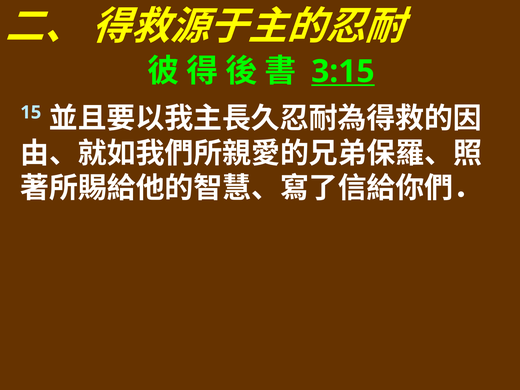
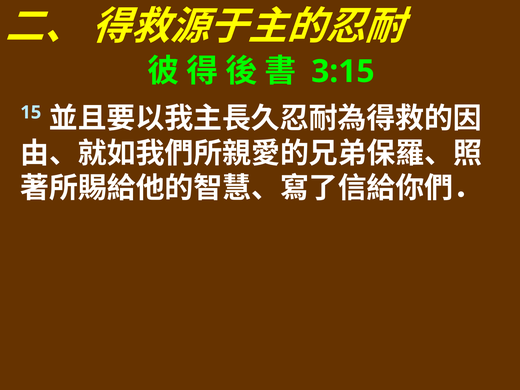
3:15 underline: present -> none (343, 71)
